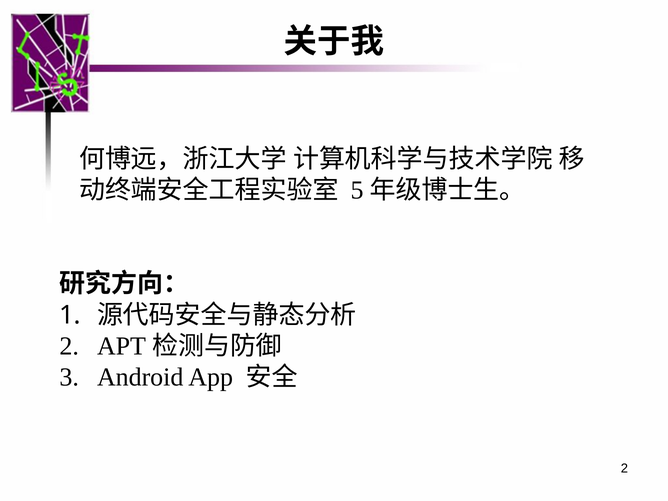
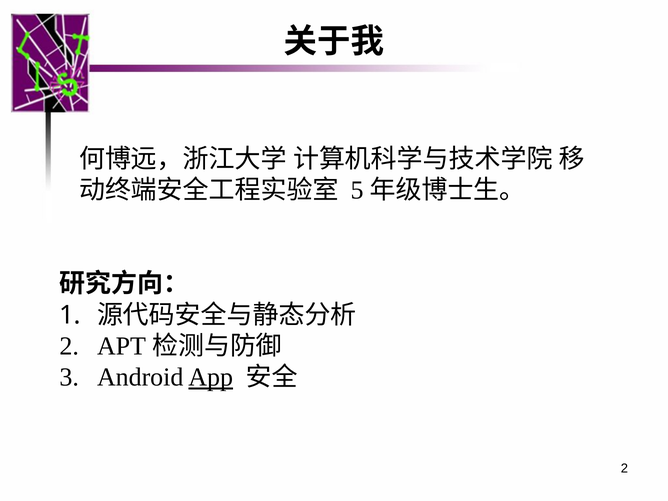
App underline: none -> present (211, 377)
